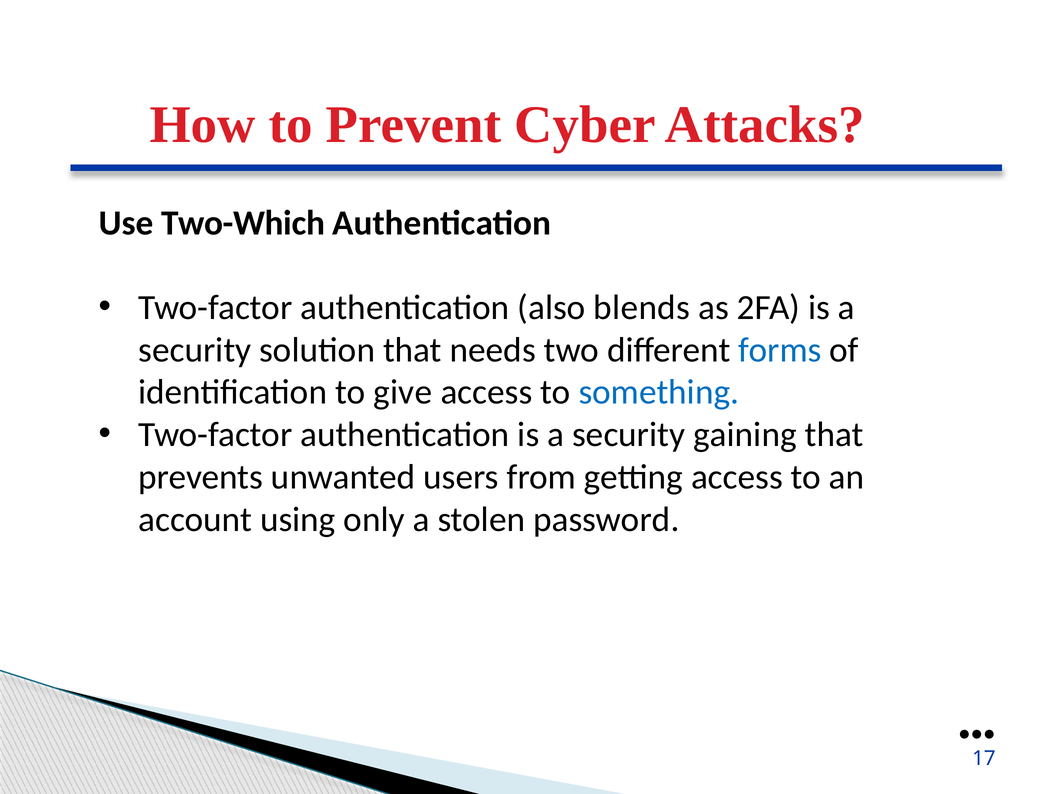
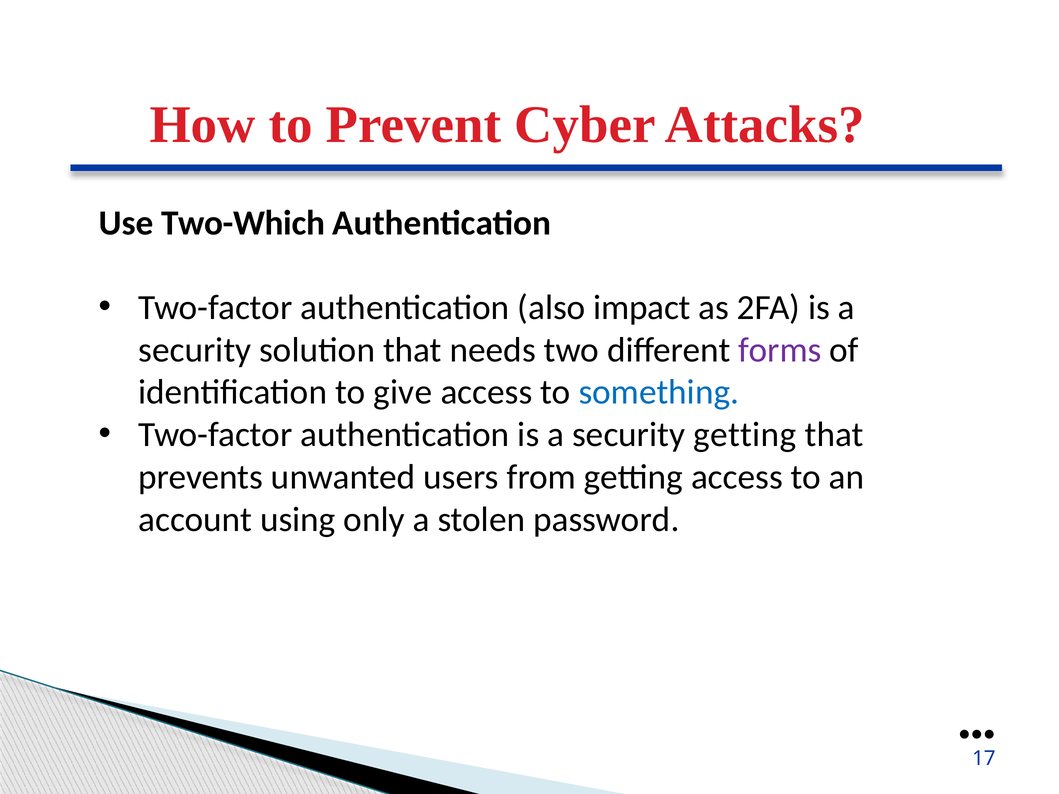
blends: blends -> impact (642, 308)
forms colour: blue -> purple (780, 350)
security gaining: gaining -> getting (745, 435)
